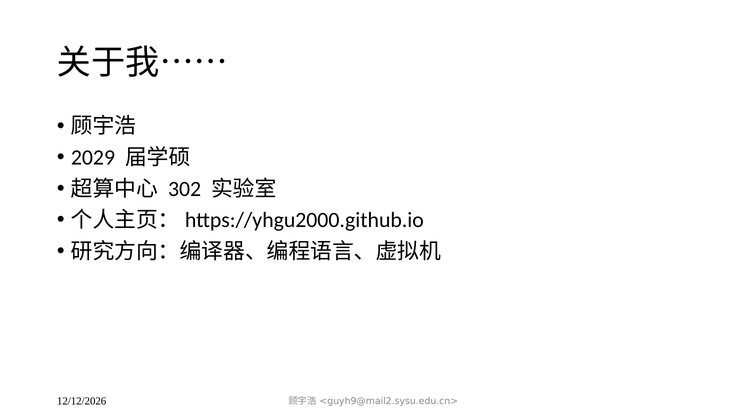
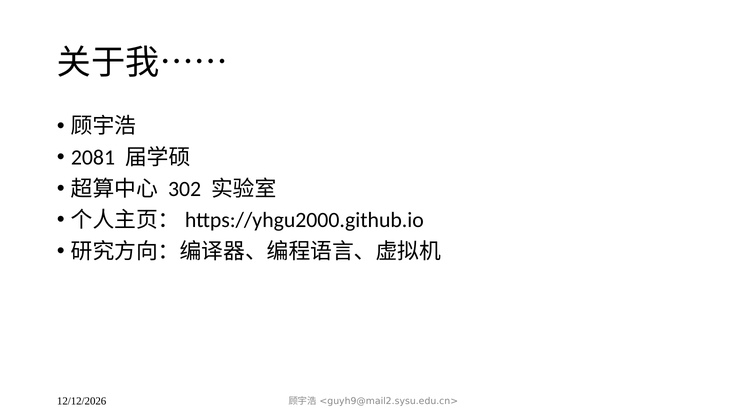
2029: 2029 -> 2081 (93, 158)
